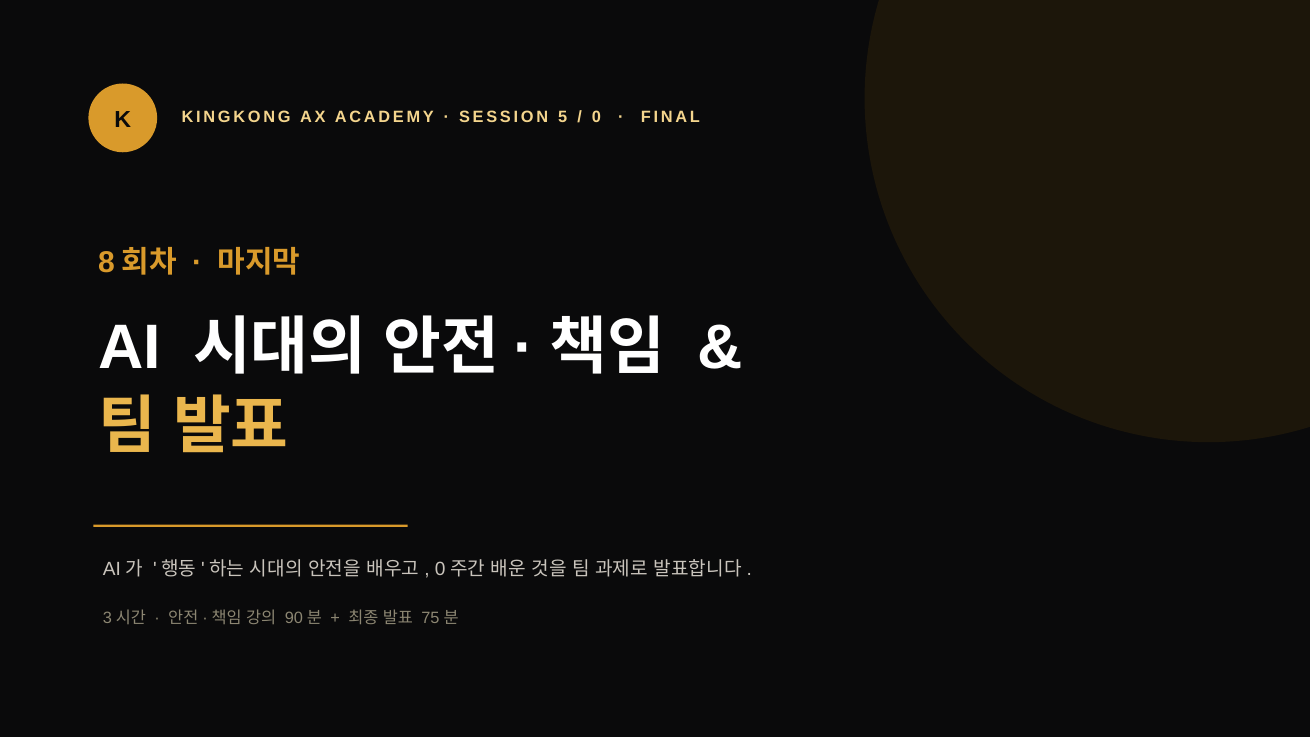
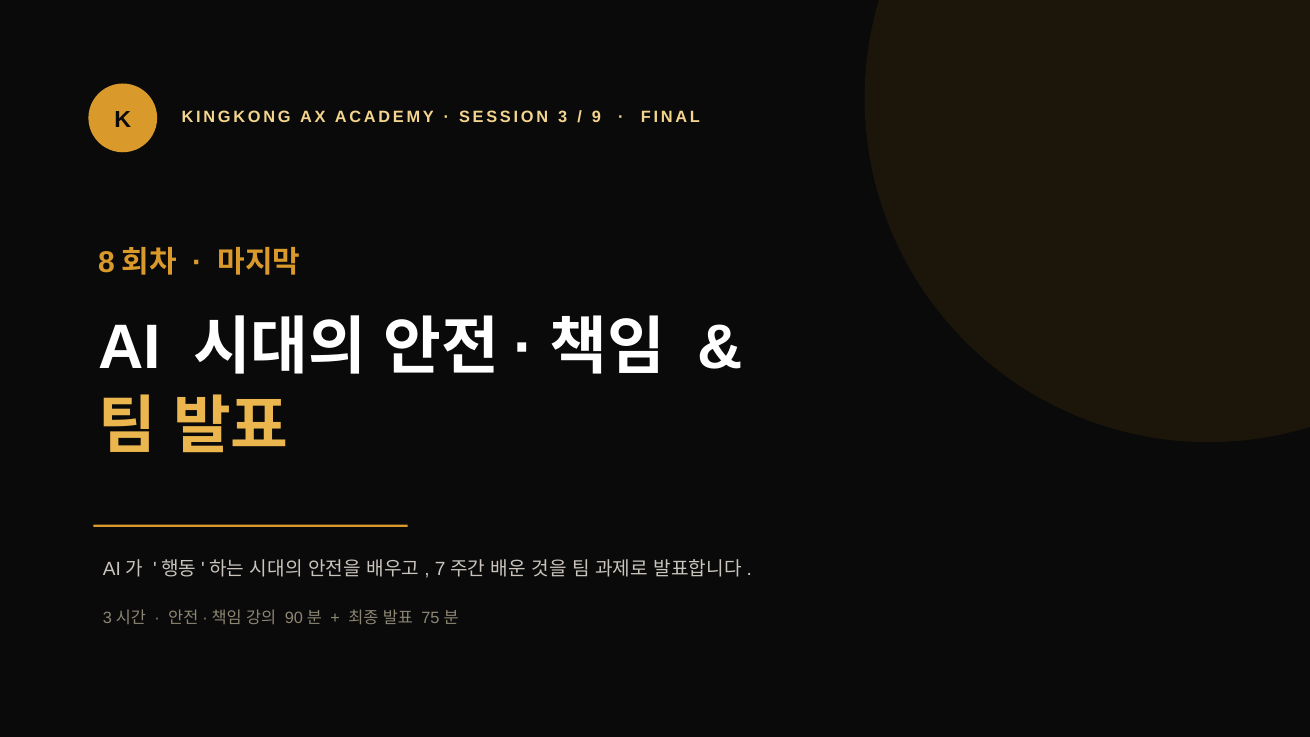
SESSION 5: 5 -> 3 (563, 117)
0: 0 -> 9 (596, 117)
0: 0 -> 7 (440, 569)
